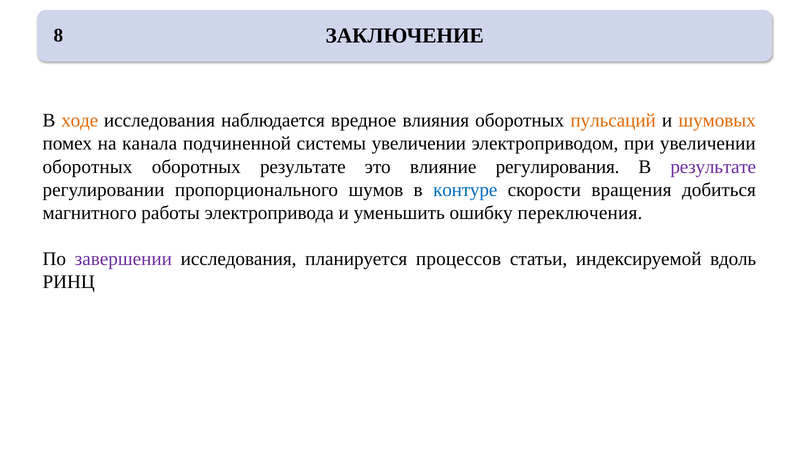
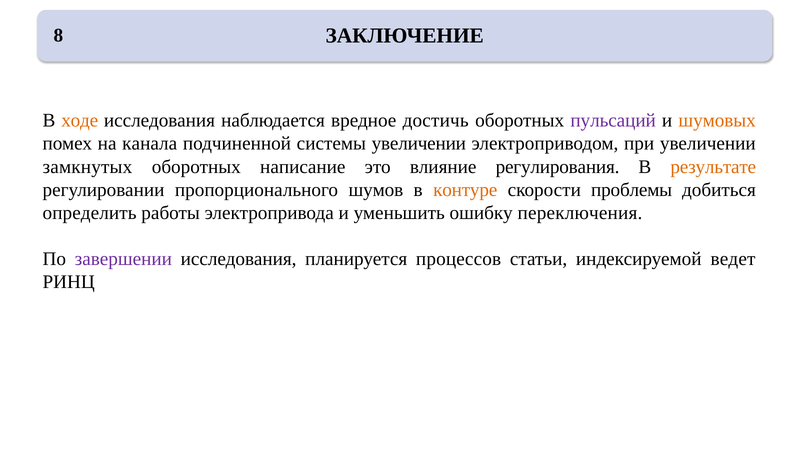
влияния: влияния -> достичь (436, 120)
пульсаций colour: orange -> purple (613, 120)
оборотных: оборотных -> замкнутых (87, 166)
оборотных результате: результате -> написание (303, 166)
результате colour: purple -> orange (713, 166)
контуре colour: blue -> orange (465, 189)
вращения: вращения -> проблемы (632, 189)
магнитного: магнитного -> определить (90, 213)
вдоль: вдоль -> ведет (733, 259)
